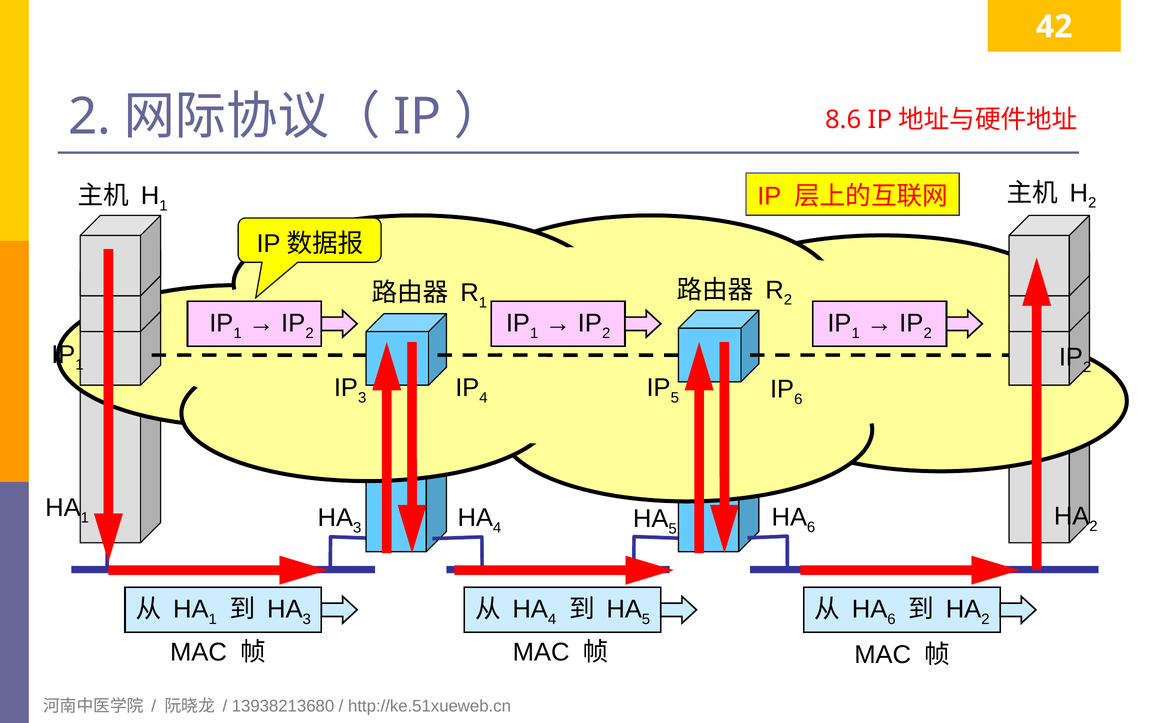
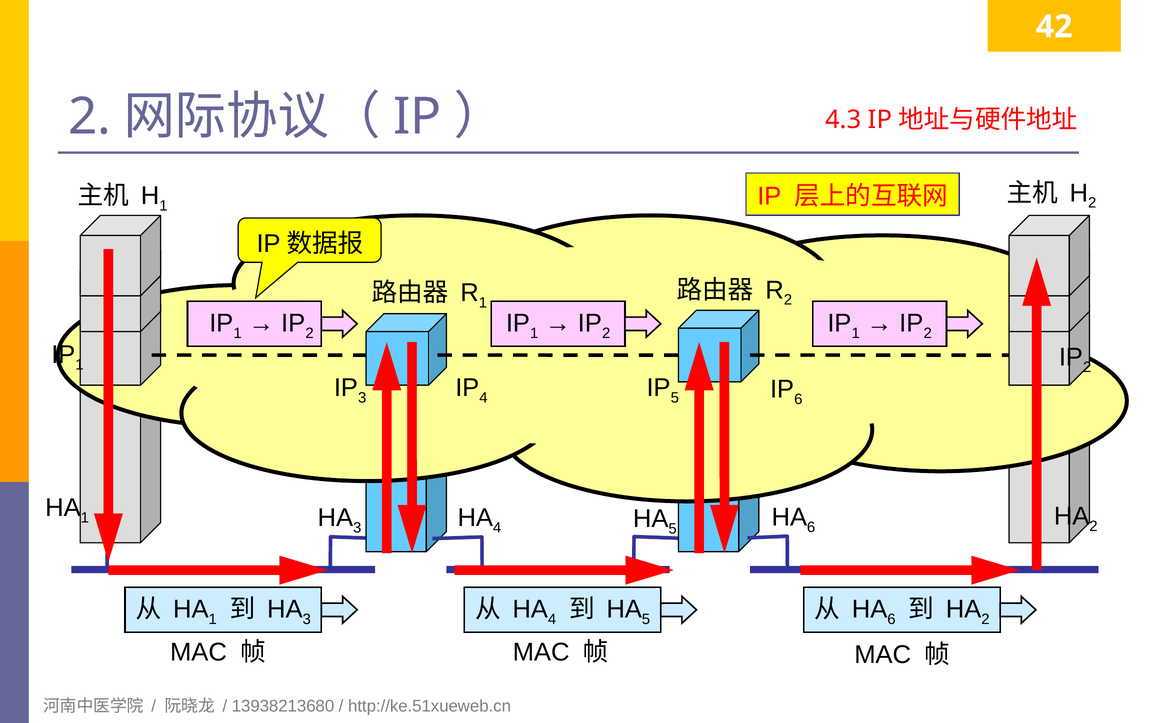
8.6: 8.6 -> 4.3 (843, 120)
